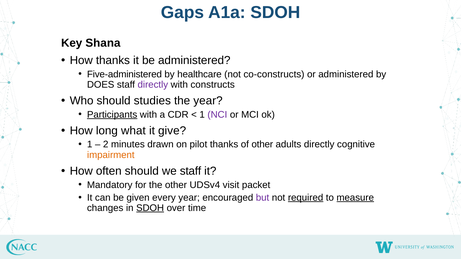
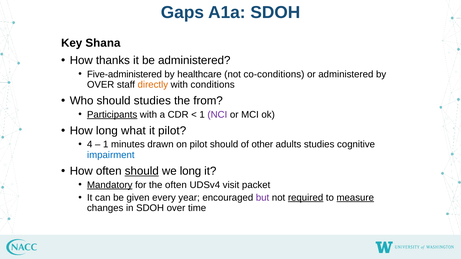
co-constructs: co-constructs -> co-conditions (274, 74)
DOES: DOES -> OVER (101, 85)
directly colour: purple -> orange (153, 85)
constructs: constructs -> conditions (213, 85)
the year: year -> from (208, 101)
it give: give -> pilot (172, 131)
1: 1 -> 4 (90, 145)
2: 2 -> 1 (106, 145)
pilot thanks: thanks -> should (224, 145)
adults directly: directly -> studies (319, 145)
impairment colour: orange -> blue (111, 155)
should underline: none -> present (142, 171)
we staff: staff -> long (191, 171)
Mandatory underline: none -> present (110, 185)
the other: other -> often (176, 185)
SDOH underline: present -> none (150, 208)
